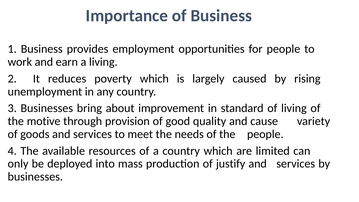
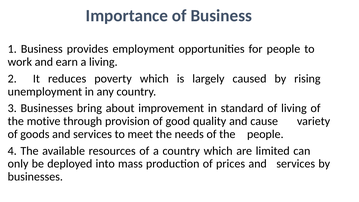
justify: justify -> prices (231, 164)
